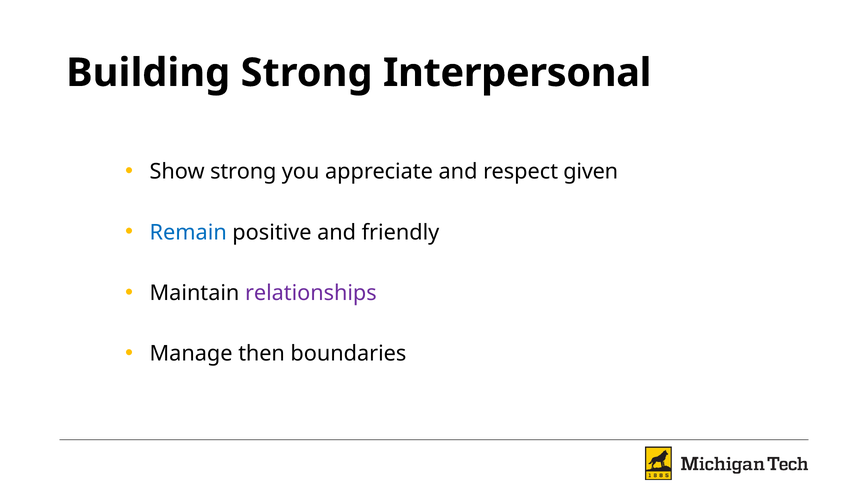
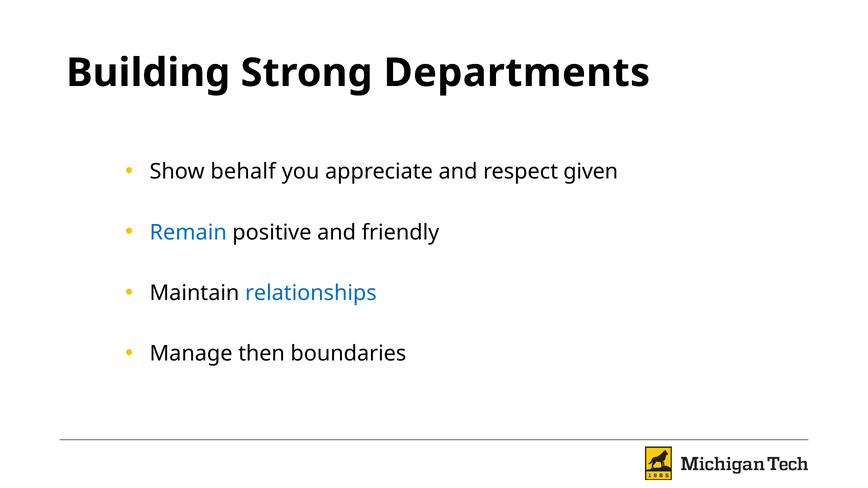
Interpersonal: Interpersonal -> Departments (517, 73)
Show strong: strong -> behalf (243, 172)
relationships colour: purple -> blue (311, 293)
